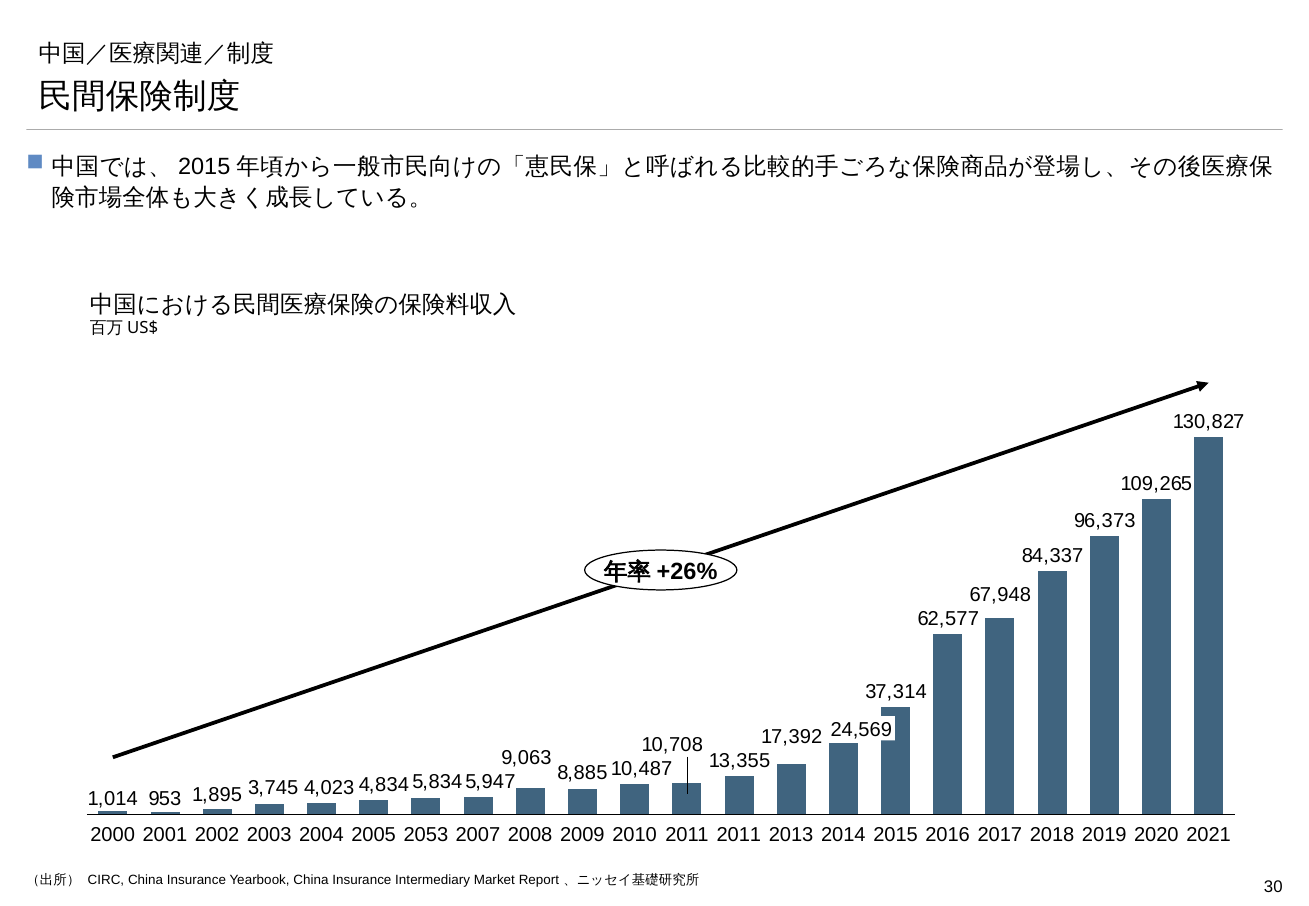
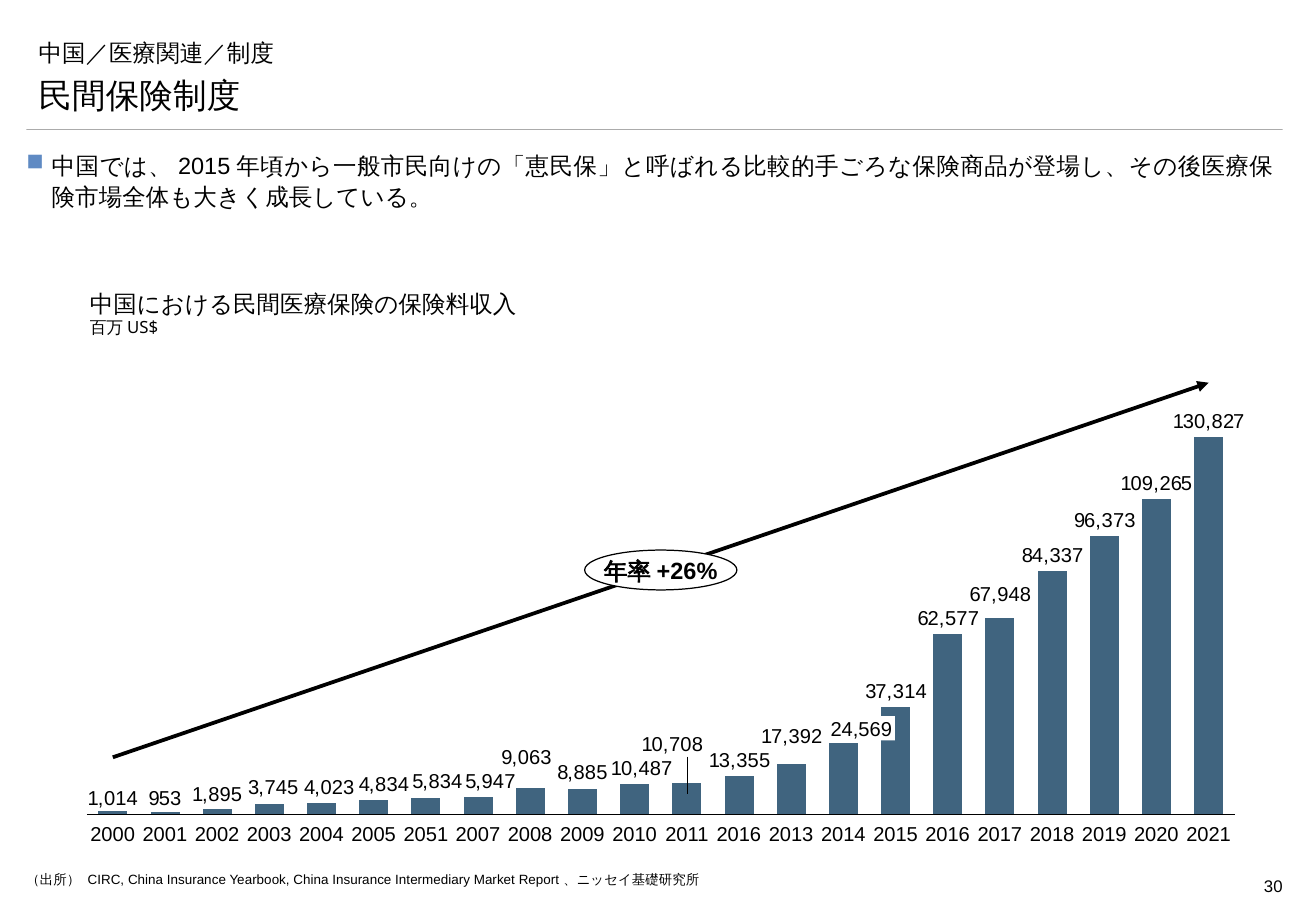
2053: 2053 -> 2051 (426, 835)
2011: 2011 -> 2016 (739, 835)
